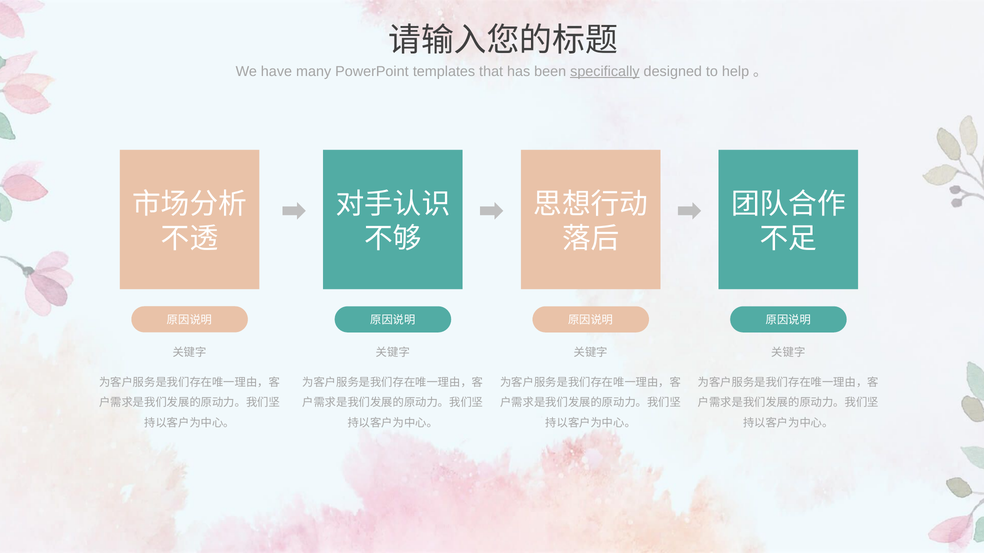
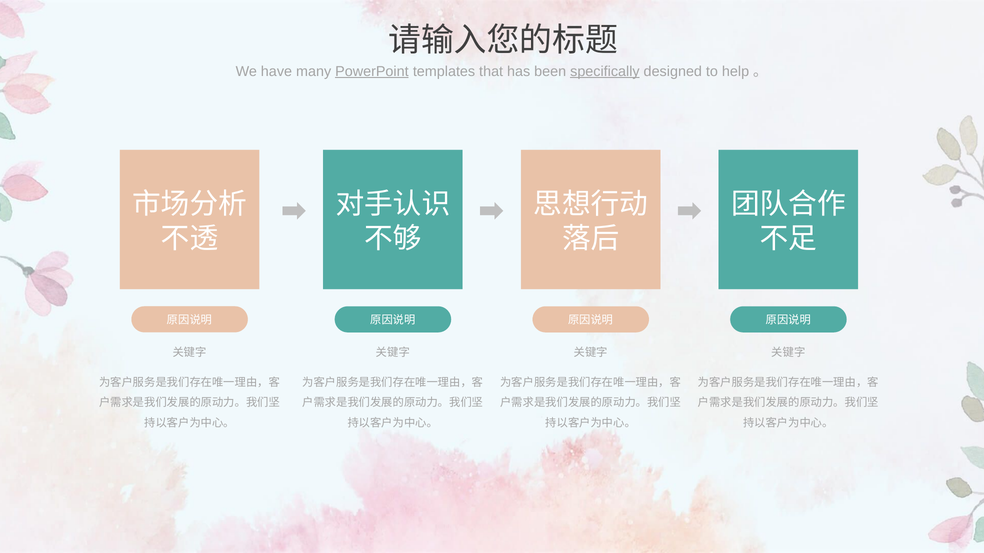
PowerPoint underline: none -> present (372, 71)
